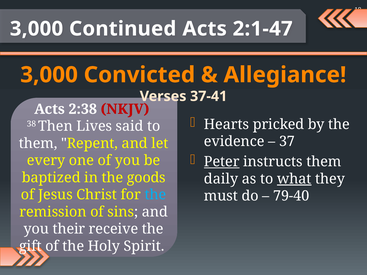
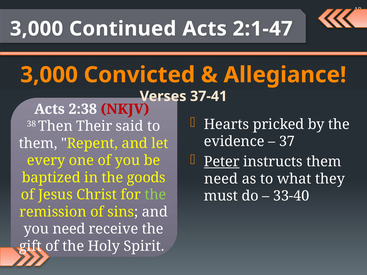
Lives: Lives -> Their (94, 126)
daily: daily -> need (221, 179)
what underline: present -> none (294, 179)
the colour: light blue -> light green (155, 195)
79-40: 79-40 -> 33-40 (291, 196)
you their: their -> need (69, 229)
